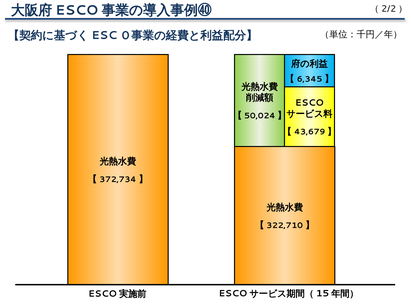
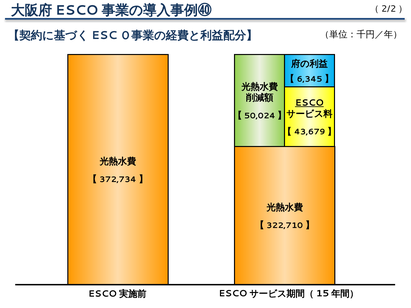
ESCO underline: none -> present (309, 103)
